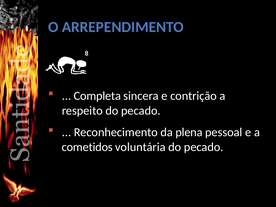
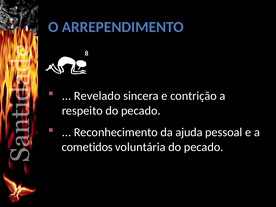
Completa: Completa -> Revelado (97, 96)
plena: plena -> ajuda (189, 132)
